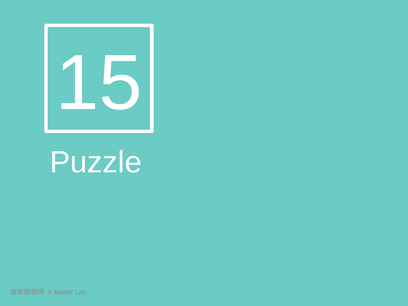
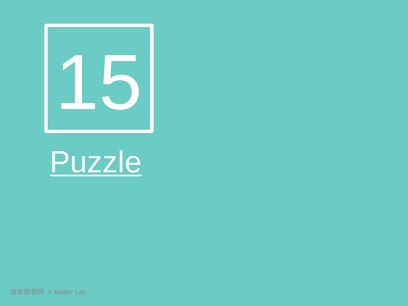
Puzzle underline: none -> present (96, 162)
